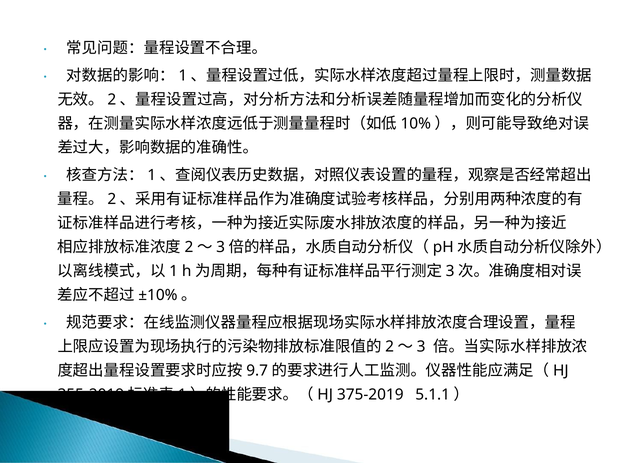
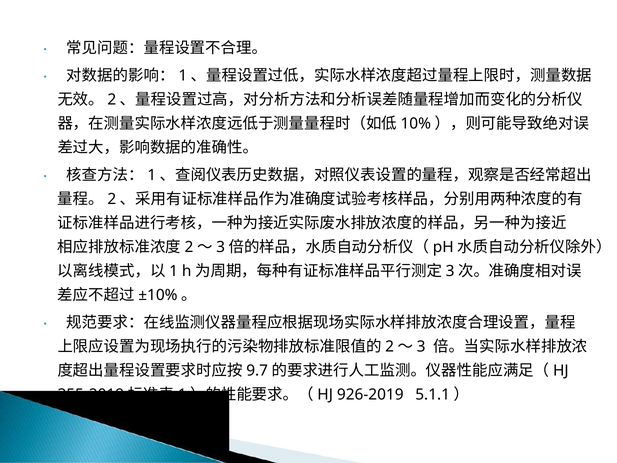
375-2019: 375-2019 -> 926-2019 (370, 395)
